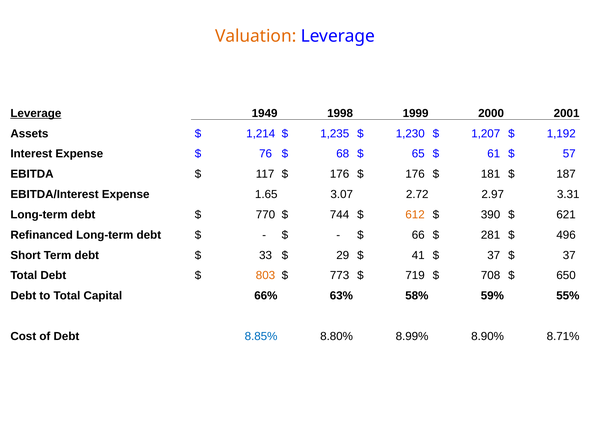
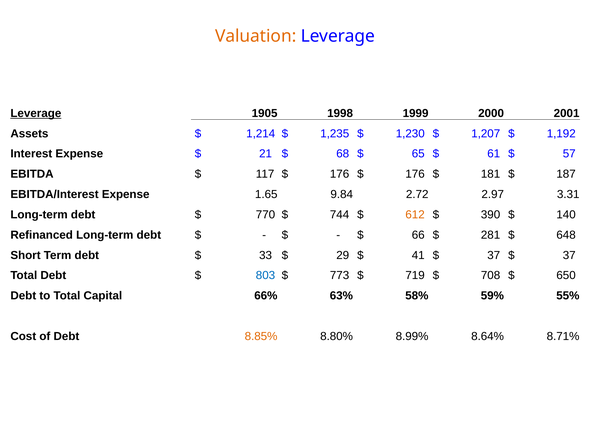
1949: 1949 -> 1905 (265, 113)
76: 76 -> 21 (266, 154)
3.07: 3.07 -> 9.84 (342, 194)
621: 621 -> 140 (566, 214)
496: 496 -> 648 (566, 235)
803 colour: orange -> blue (265, 275)
8.85% colour: blue -> orange (261, 336)
8.90%: 8.90% -> 8.64% (488, 336)
